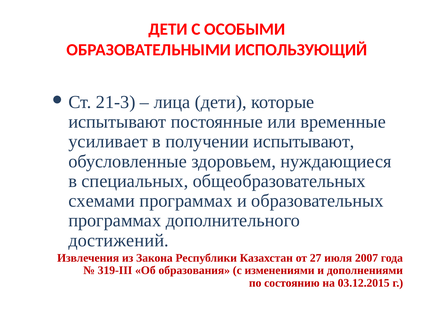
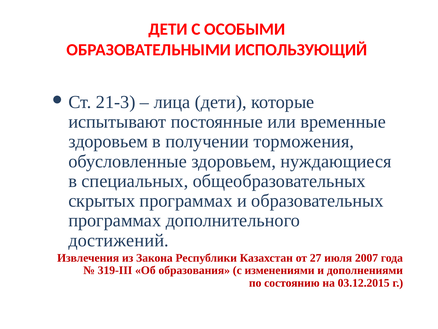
усиливает: усиливает -> здоровьем (108, 141)
получении испытывают: испытывают -> торможения (304, 141)
схемами: схемами -> скрытых (102, 201)
